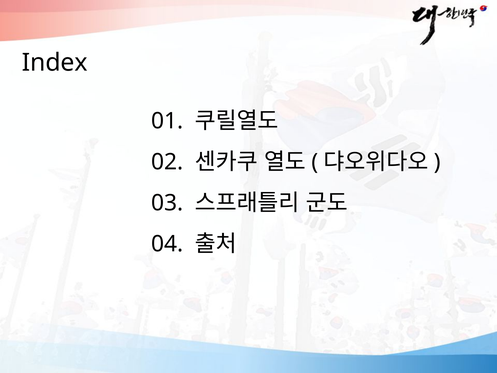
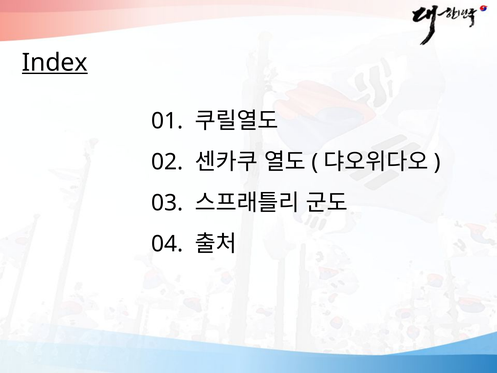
Index underline: none -> present (55, 63)
